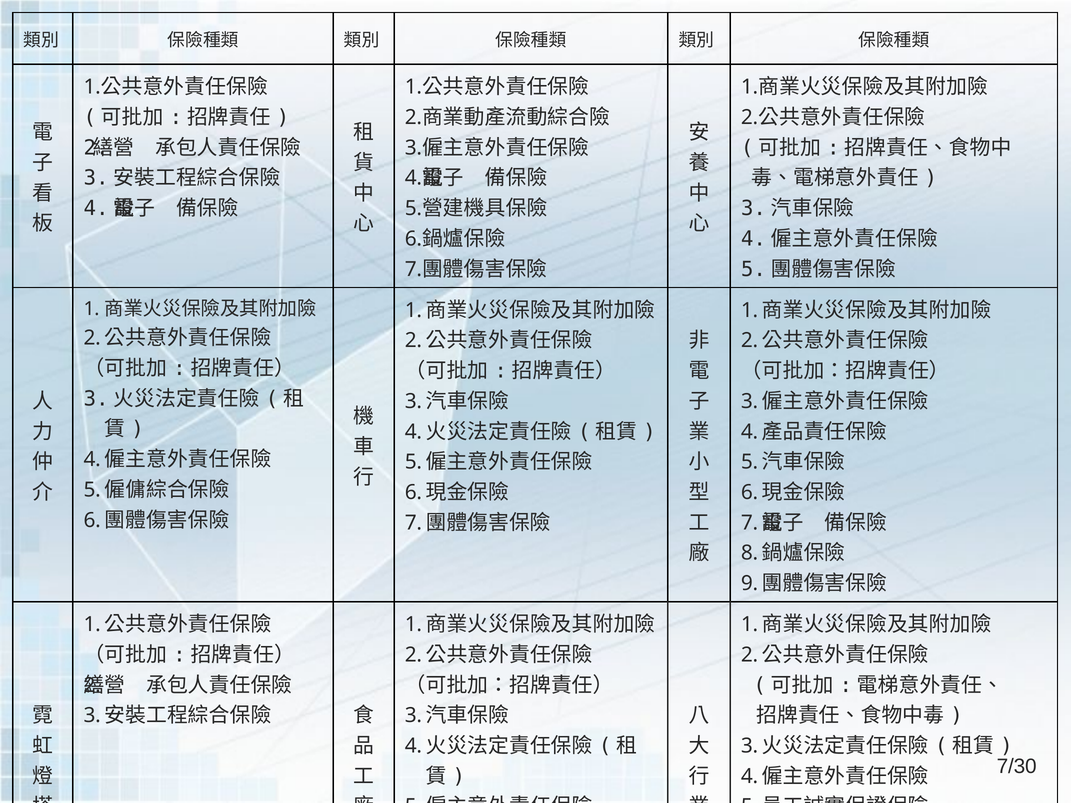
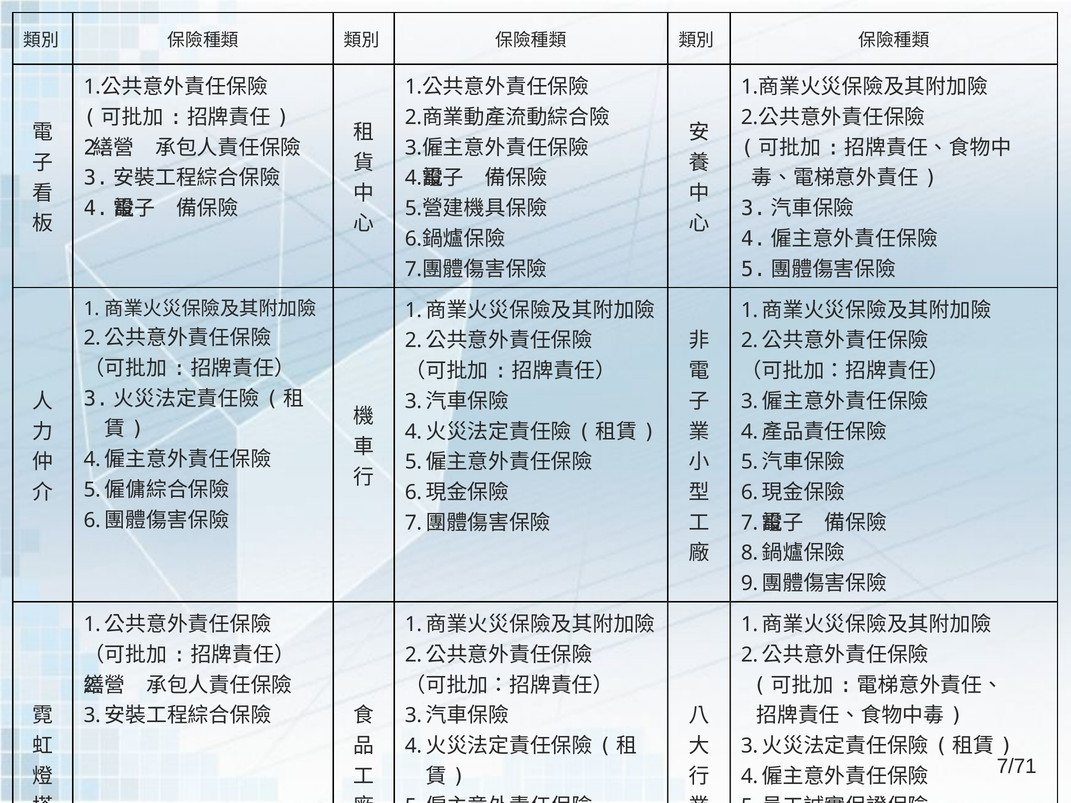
7/30: 7/30 -> 7/71 (1017, 767)
